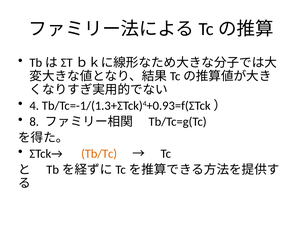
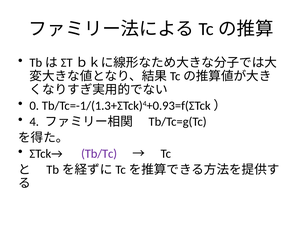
4: 4 -> 0 (34, 106)
8: 8 -> 4 (34, 122)
Tb/Tc colour: orange -> purple (99, 154)
